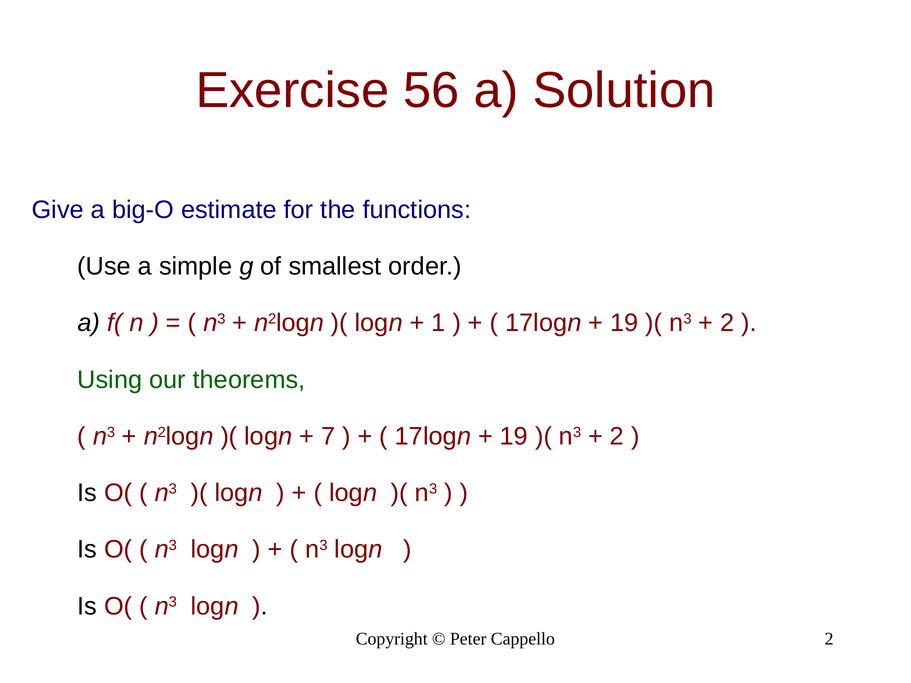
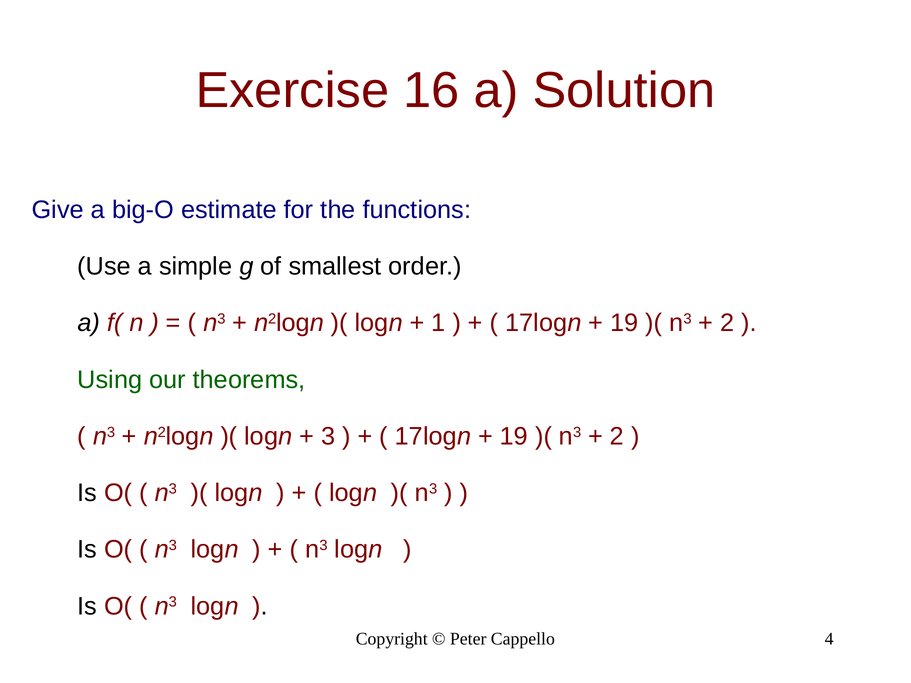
56: 56 -> 16 (431, 91)
7: 7 -> 3 (328, 436)
Cappello 2: 2 -> 4 (829, 639)
